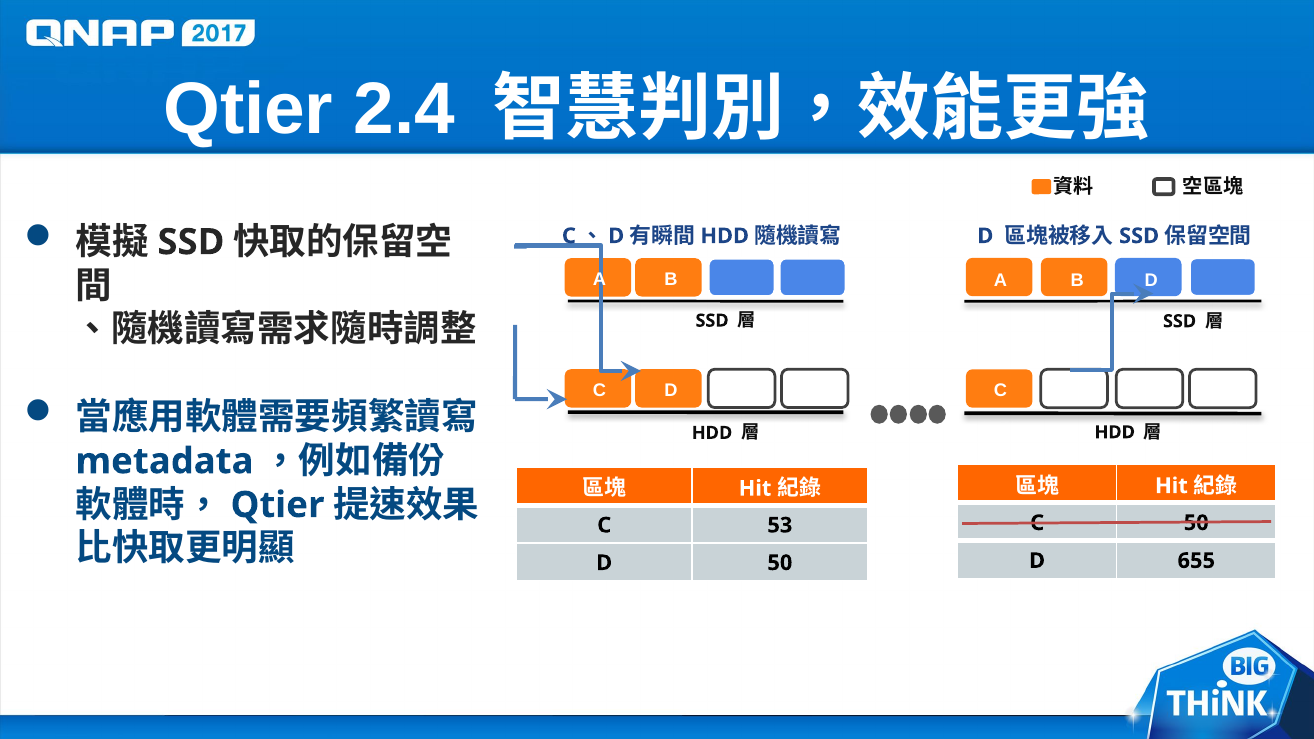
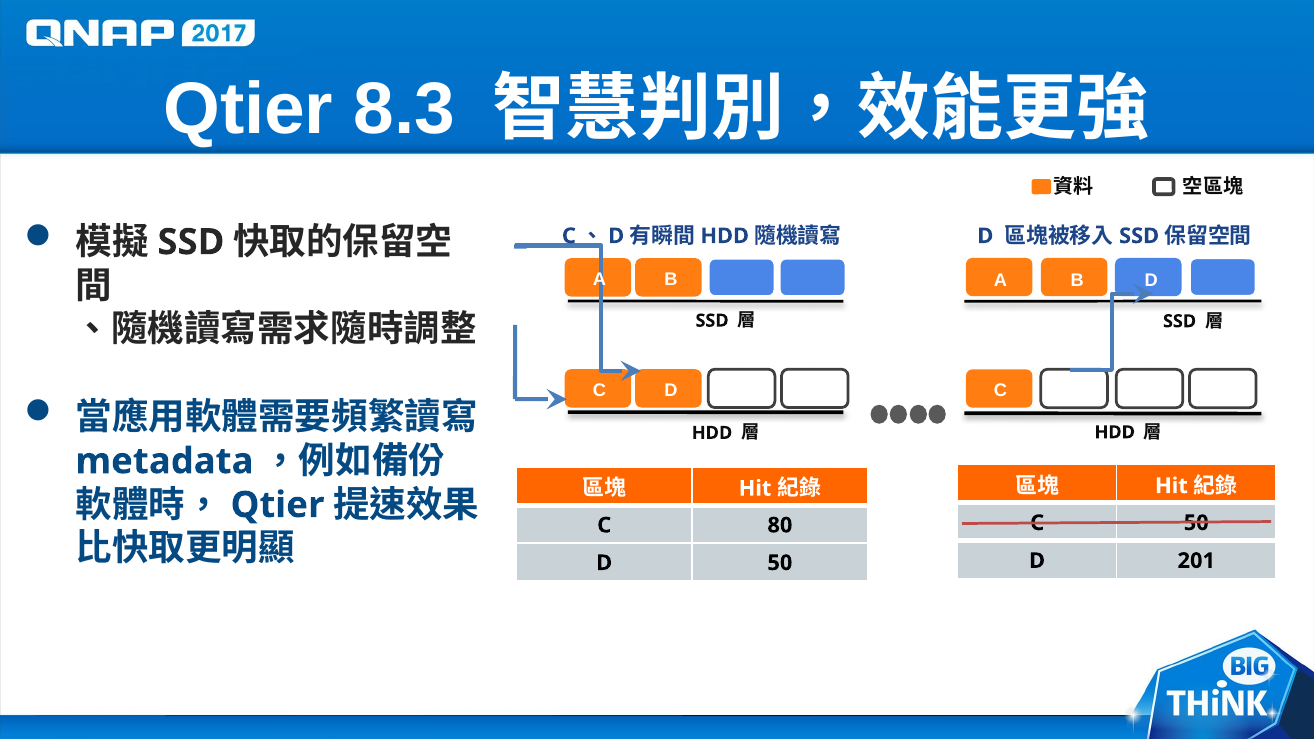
2.4: 2.4 -> 8.3 (404, 109)
53: 53 -> 80 (780, 525)
655: 655 -> 201 (1196, 561)
